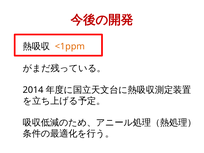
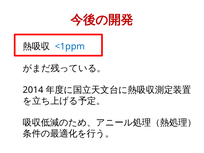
<1ppm colour: orange -> blue (70, 46)
